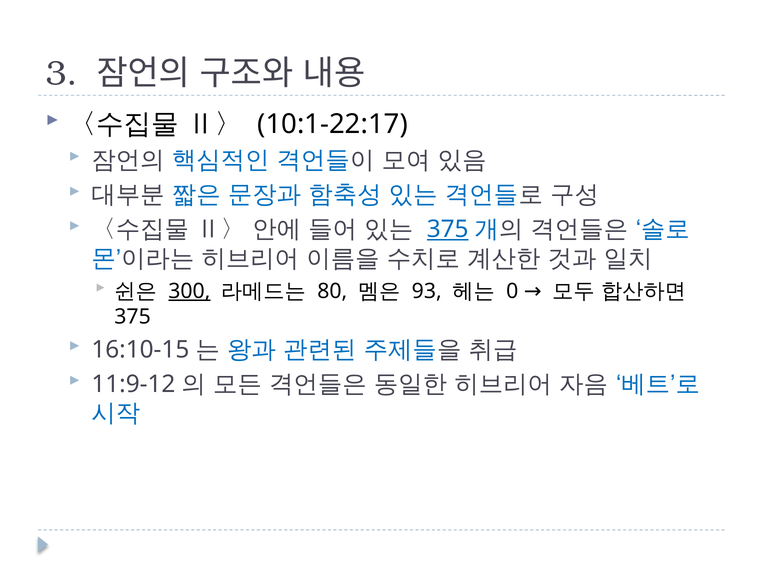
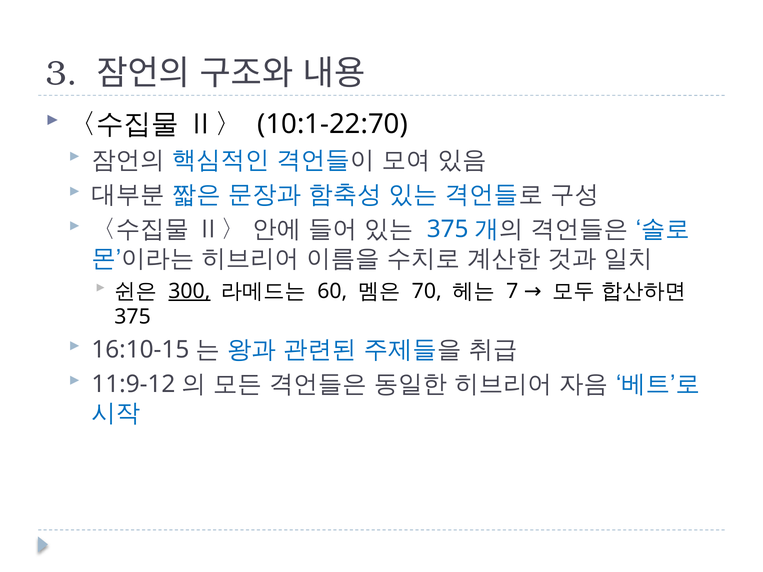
10:1-22:17: 10:1-22:17 -> 10:1-22:70 (333, 124)
375 underline: present -> none (448, 230)
80: 80 -> 60 (332, 291)
93: 93 -> 70 (427, 291)
0: 0 -> 7 (512, 291)
